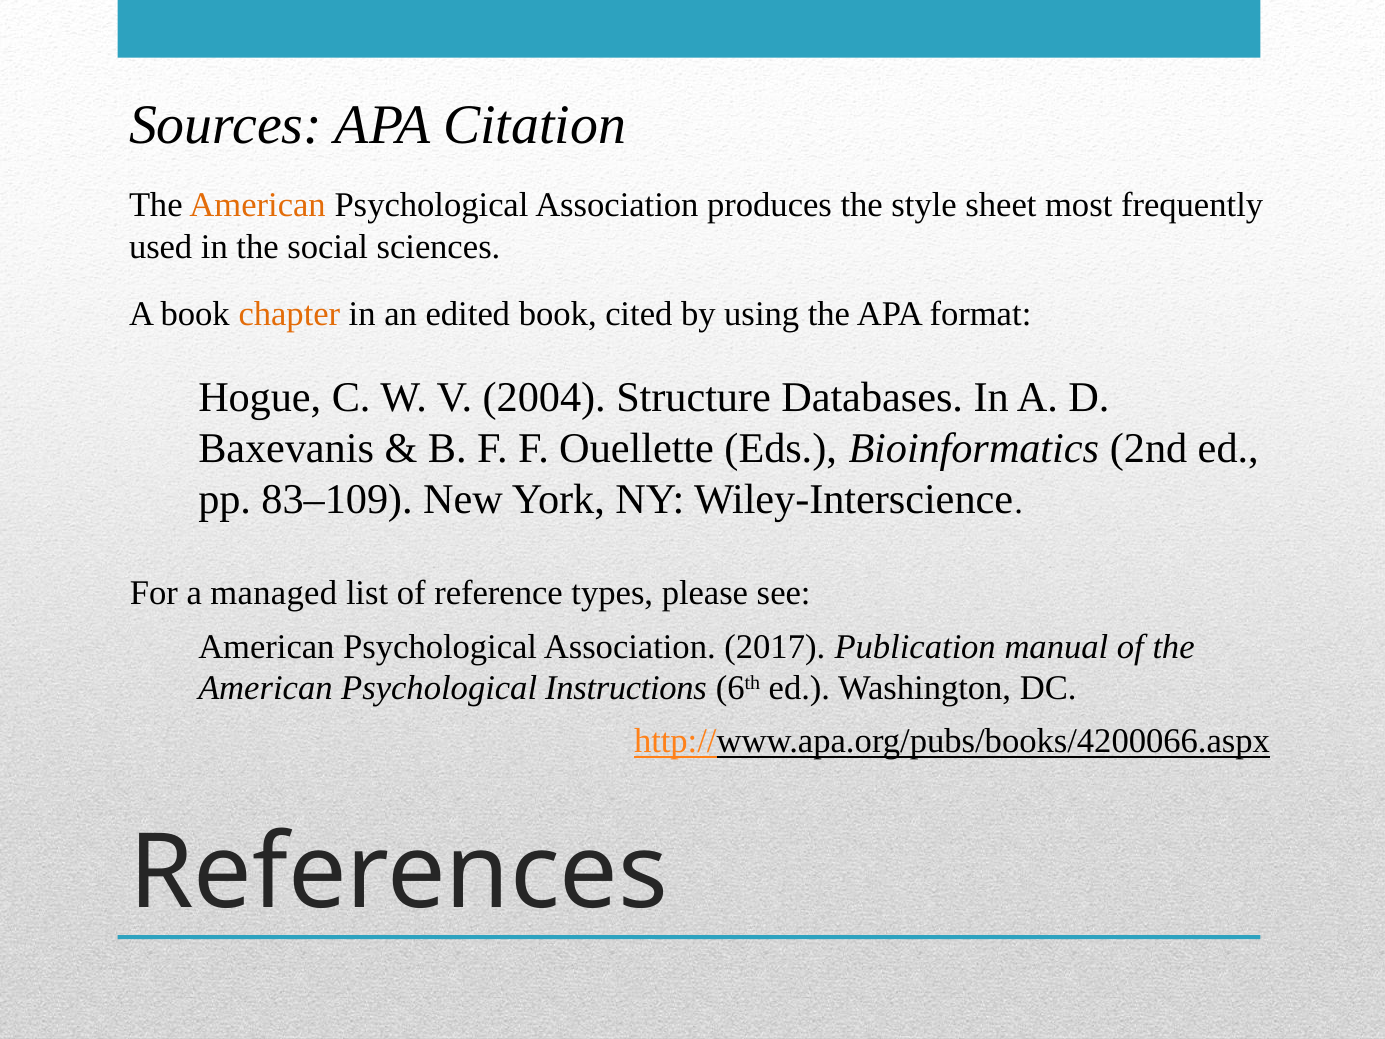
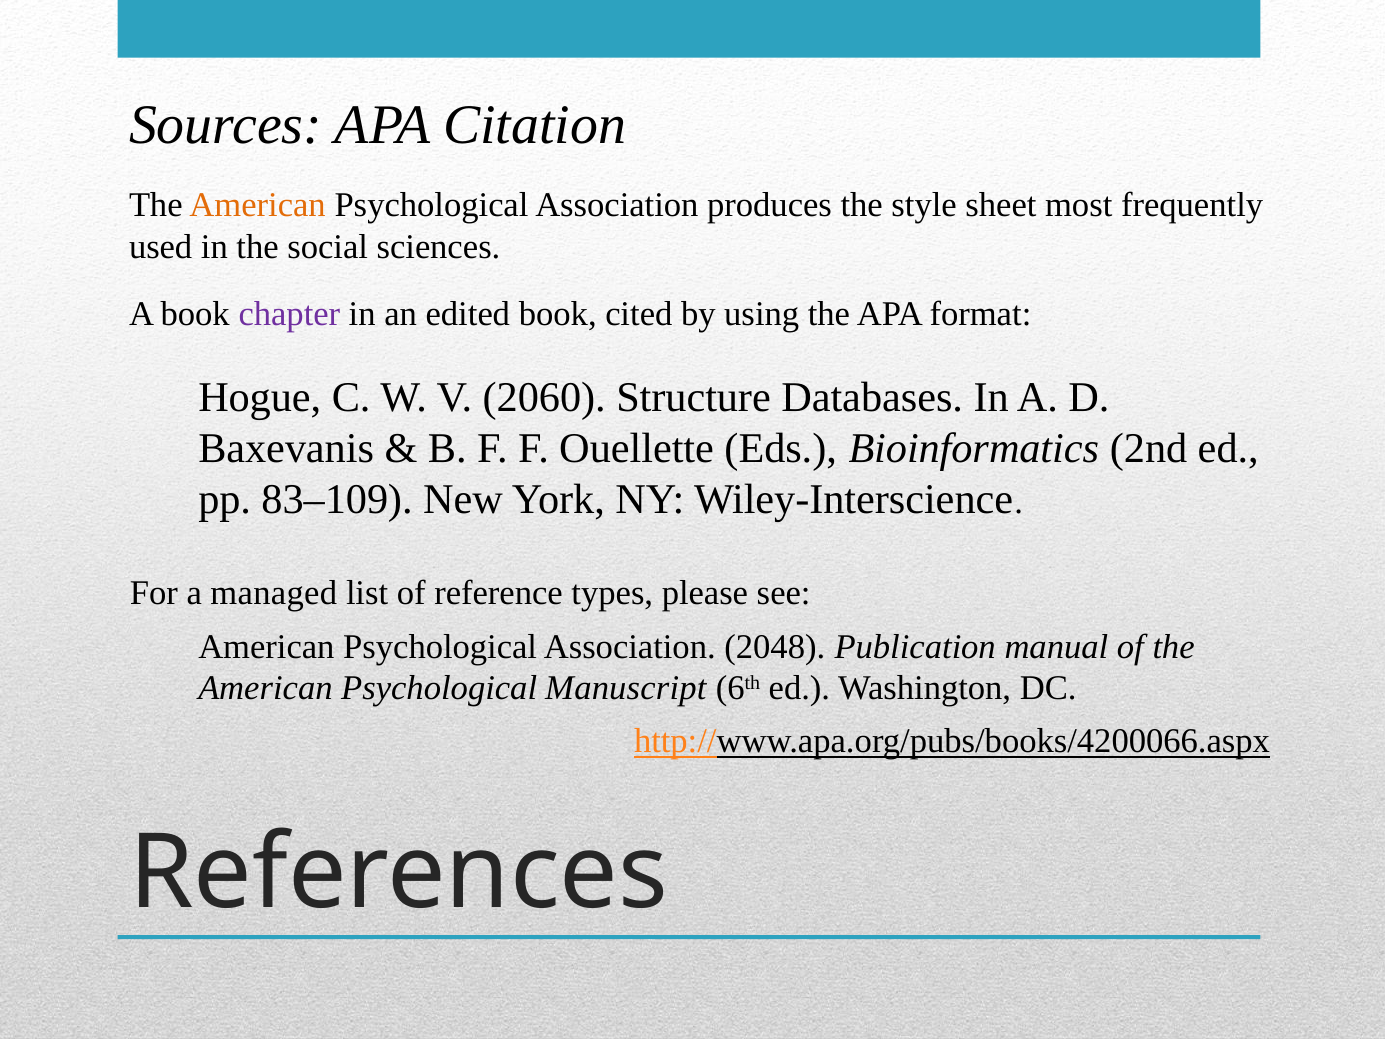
chapter colour: orange -> purple (289, 314)
2004: 2004 -> 2060 (544, 398)
2017: 2017 -> 2048 (775, 646)
Instructions: Instructions -> Manuscript (626, 688)
